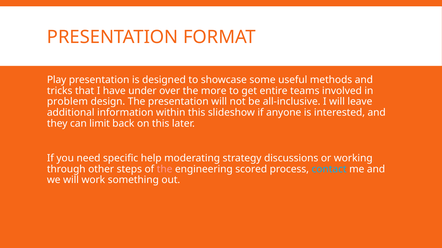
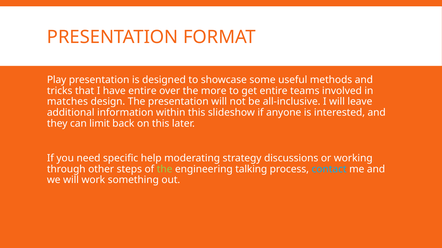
have under: under -> entire (142, 91)
problem: problem -> matches (67, 102)
the colour: pink -> light green (165, 169)
scored: scored -> talking (251, 169)
